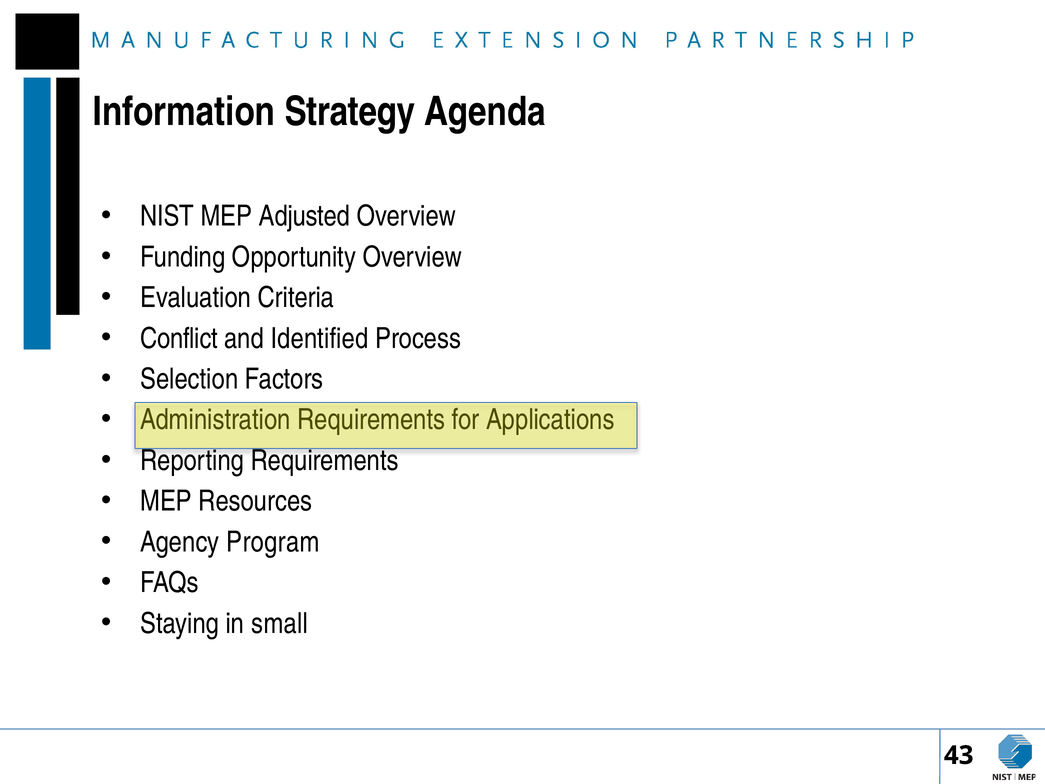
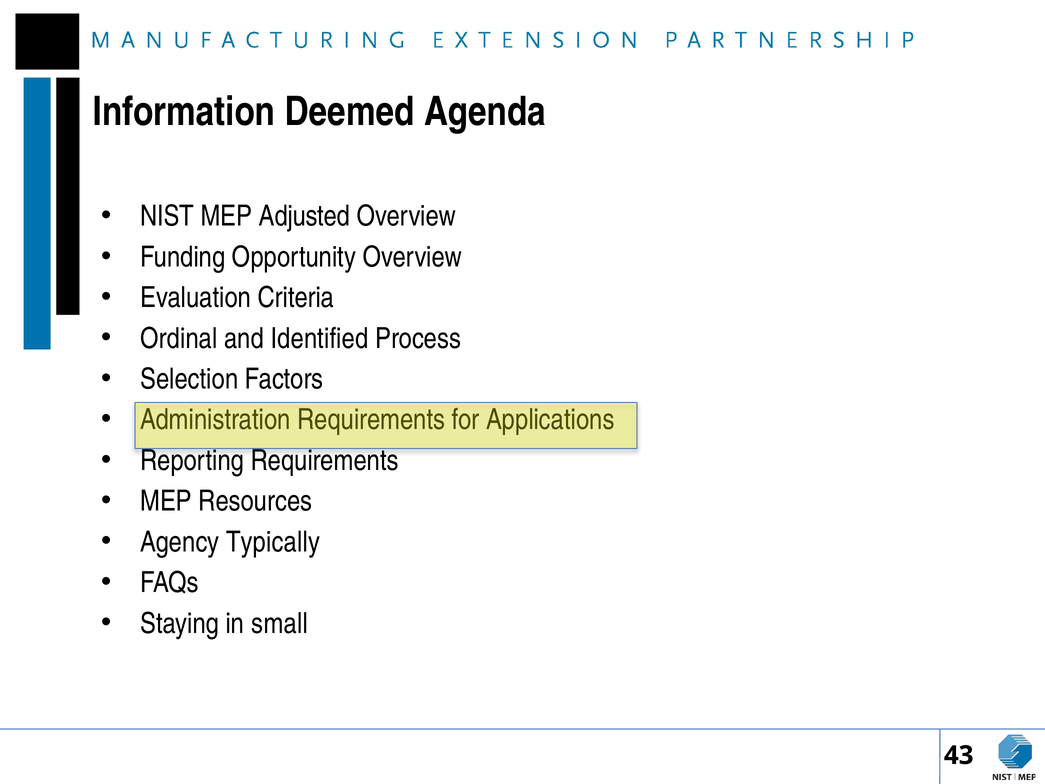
Strategy: Strategy -> Deemed (350, 112)
Conflict: Conflict -> Ordinal (179, 338)
Program: Program -> Typically (273, 542)
